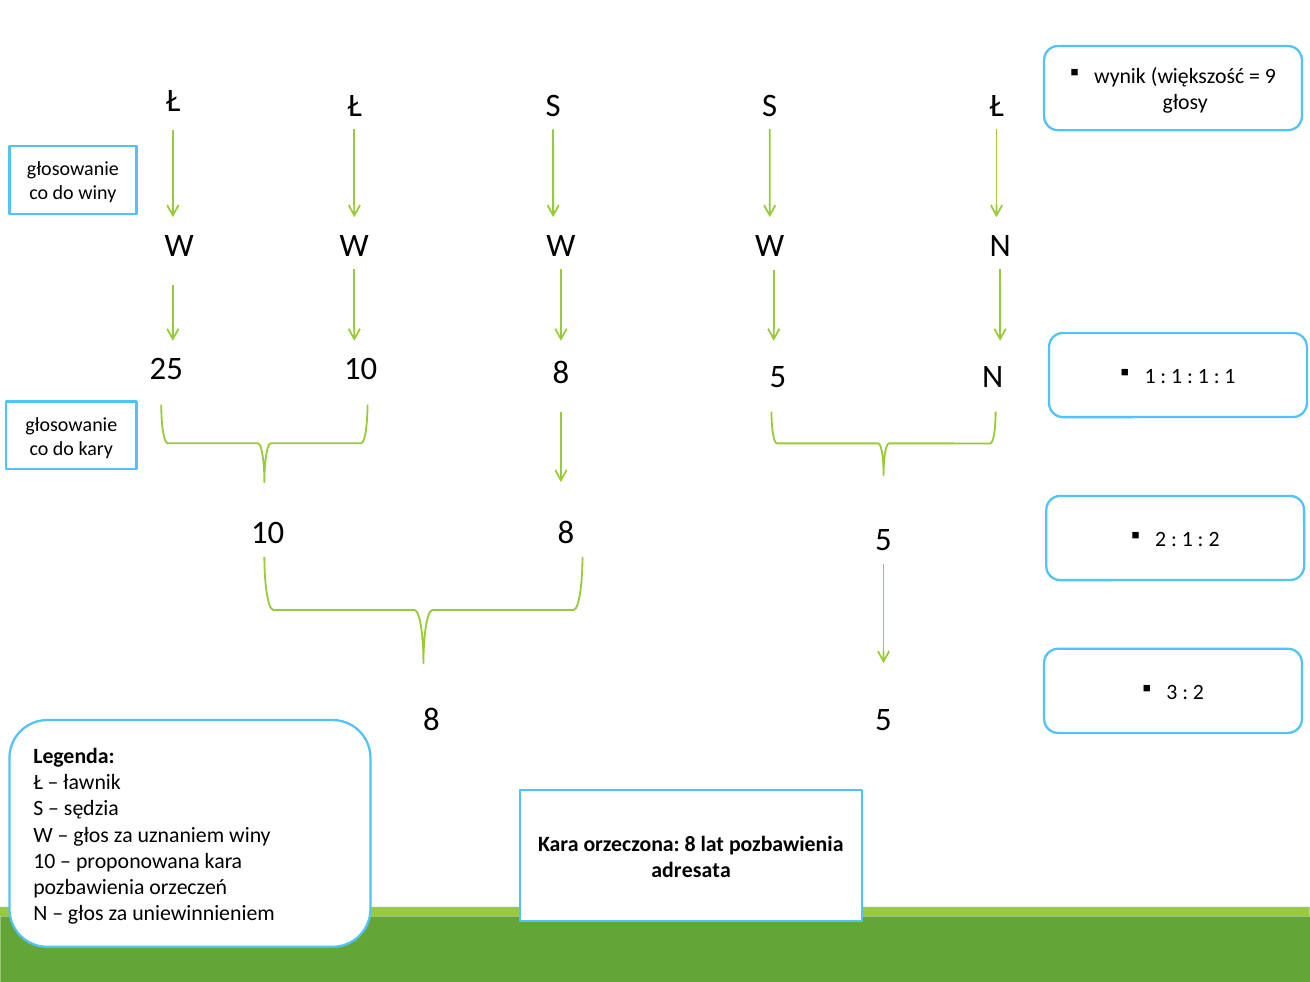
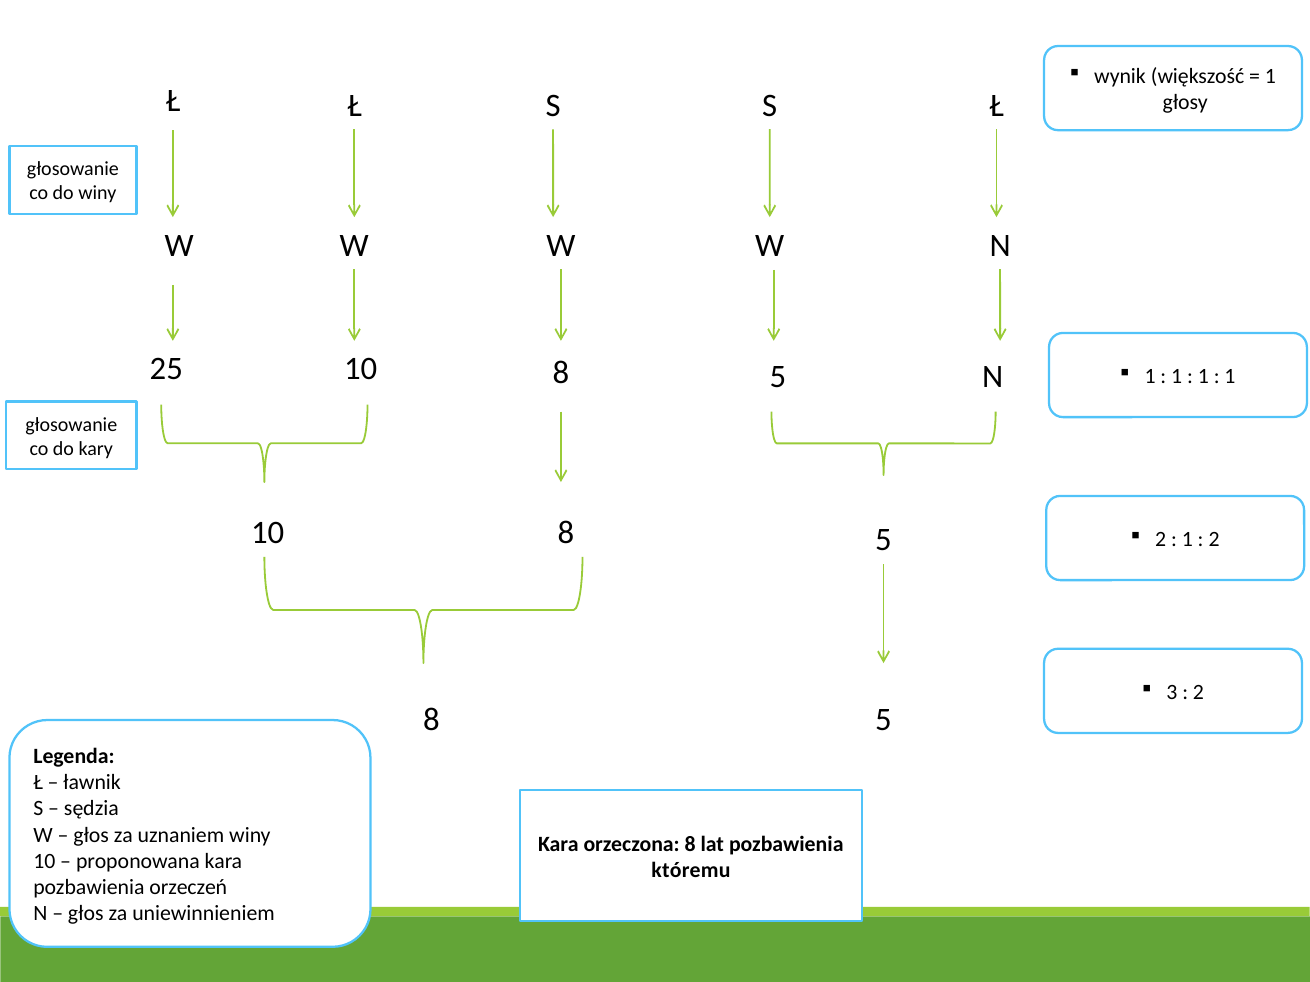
9: 9 -> 1 (1270, 77)
adresata: adresata -> któremu (691, 871)
